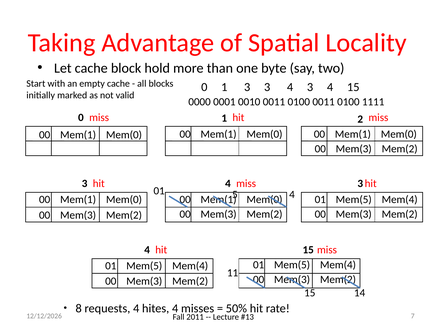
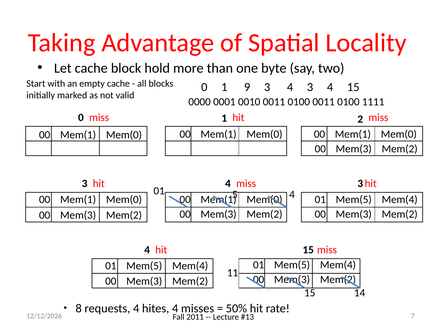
1 3: 3 -> 9 (247, 87)
